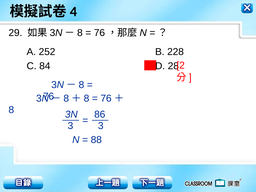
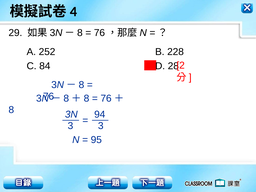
86: 86 -> 94 (100, 114)
88: 88 -> 95 (96, 140)
